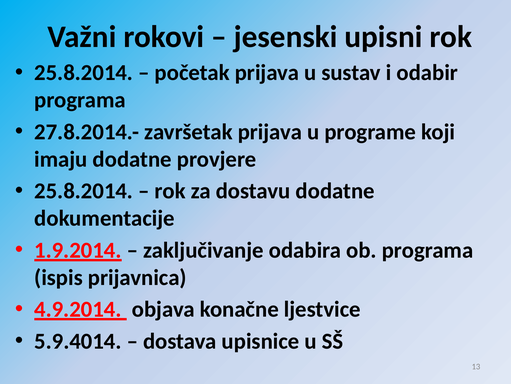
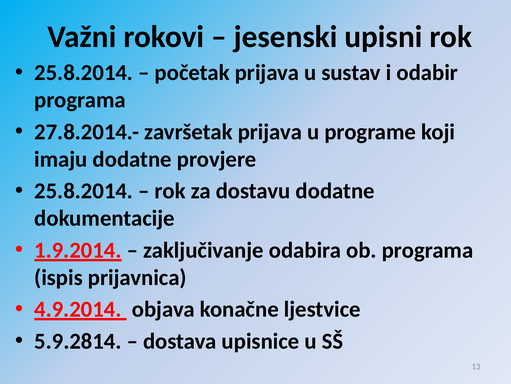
5.9.4014: 5.9.4014 -> 5.9.2814 (78, 341)
